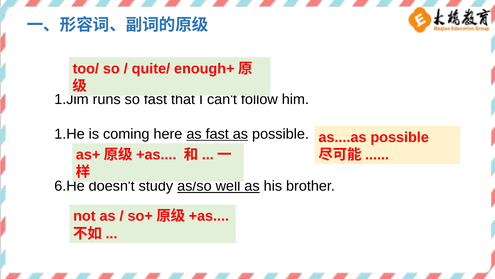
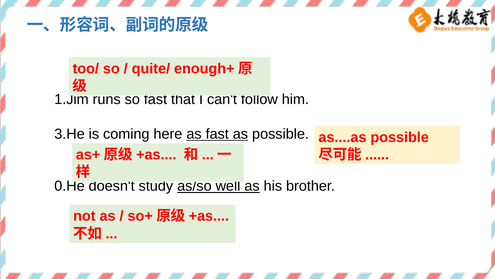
1.He: 1.He -> 3.He (69, 134)
6.He: 6.He -> 0.He (69, 186)
